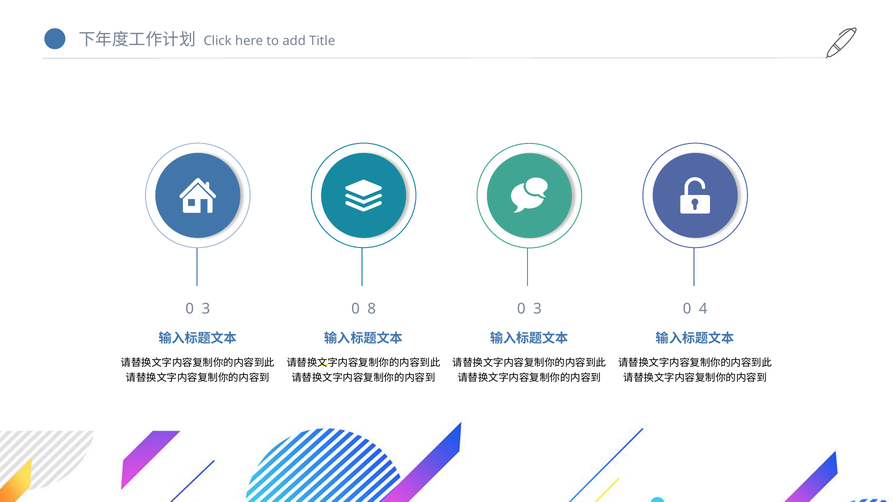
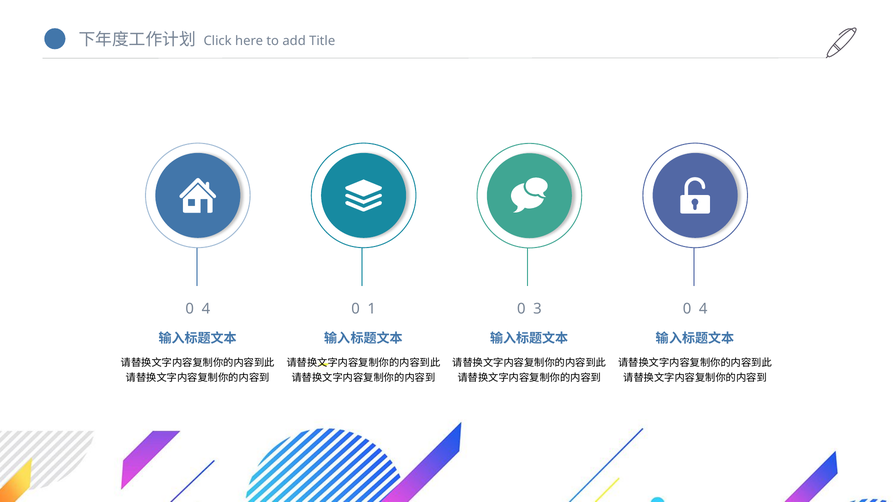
3: 3 -> 4 (206, 309)
8: 8 -> 1 (372, 309)
